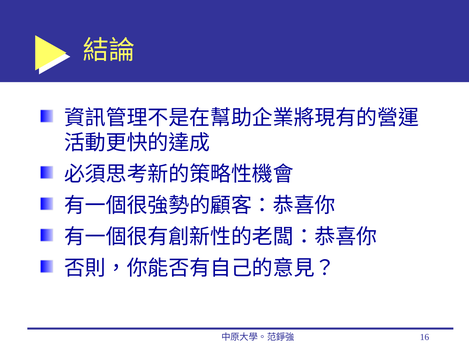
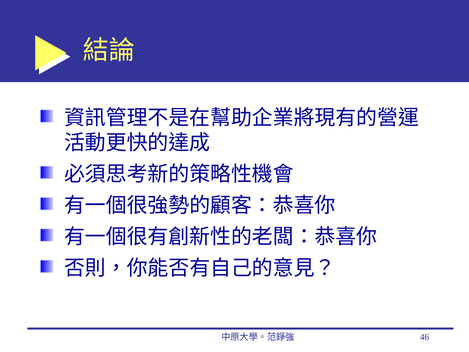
16: 16 -> 46 (425, 337)
